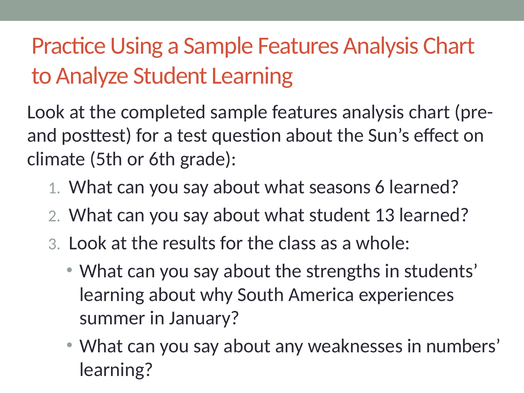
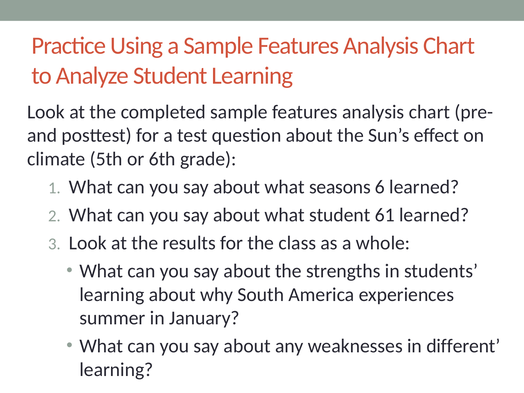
13: 13 -> 61 (385, 215)
numbers: numbers -> different (463, 346)
